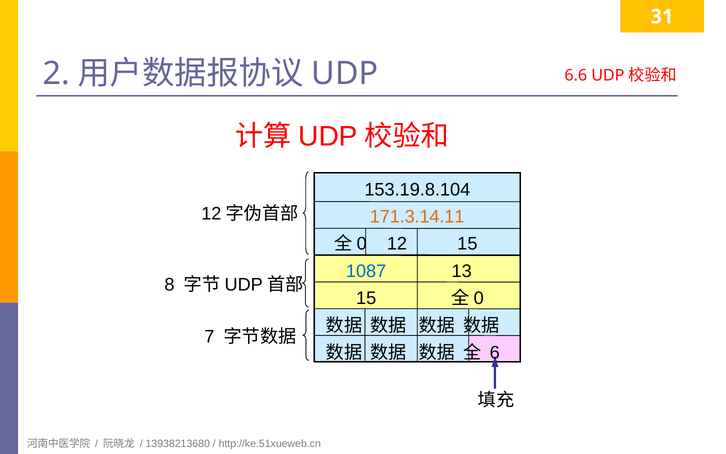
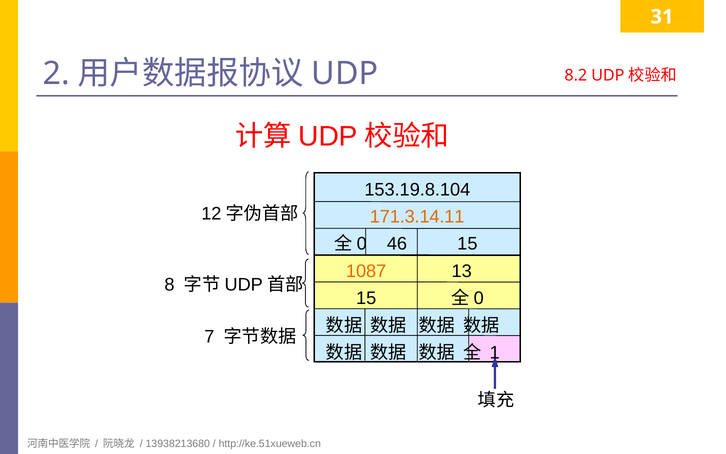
6.6: 6.6 -> 8.2 (576, 75)
12: 12 -> 46 (397, 244)
1087 colour: blue -> orange (366, 271)
6: 6 -> 1 (495, 353)
